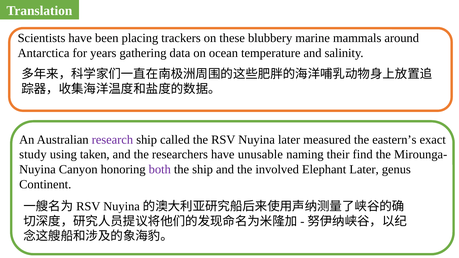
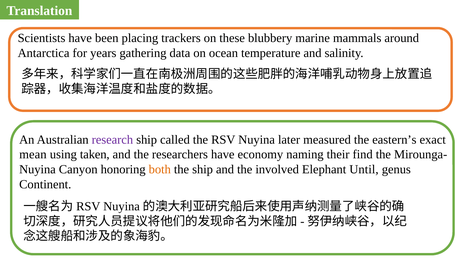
study: study -> mean (33, 155)
unusable: unusable -> economy (260, 155)
both colour: purple -> orange (160, 170)
Elephant Later: Later -> Until (364, 170)
